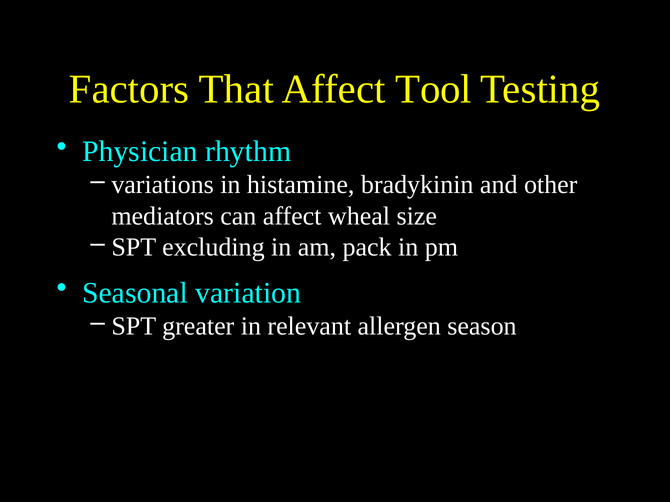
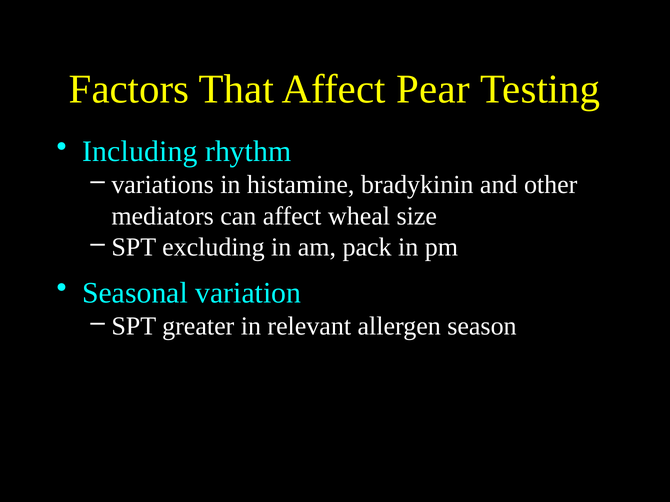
Tool: Tool -> Pear (433, 89)
Physician: Physician -> Including (140, 152)
